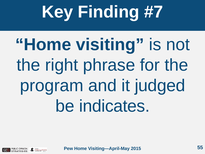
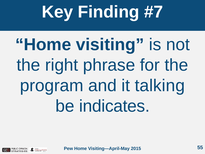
judged: judged -> talking (160, 85)
